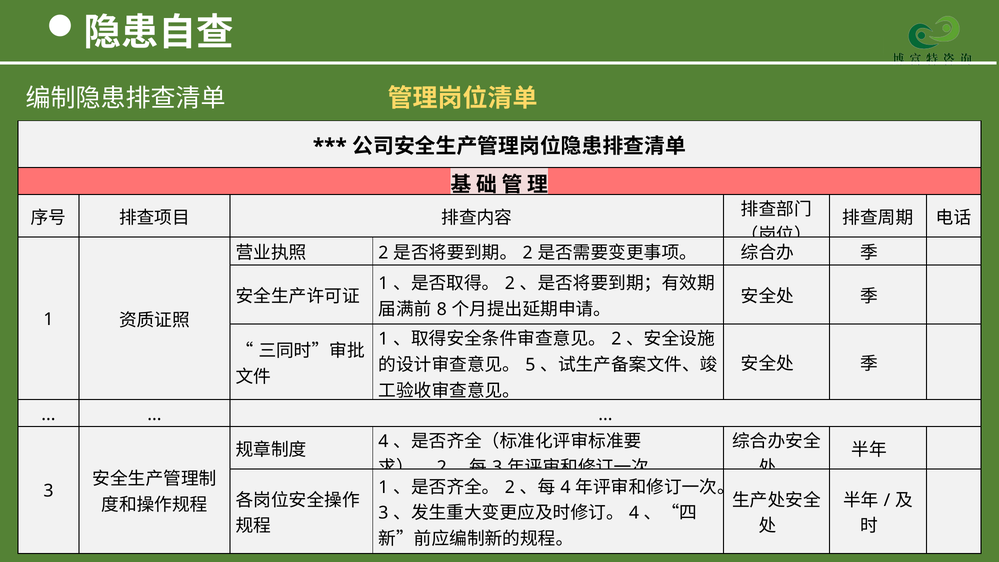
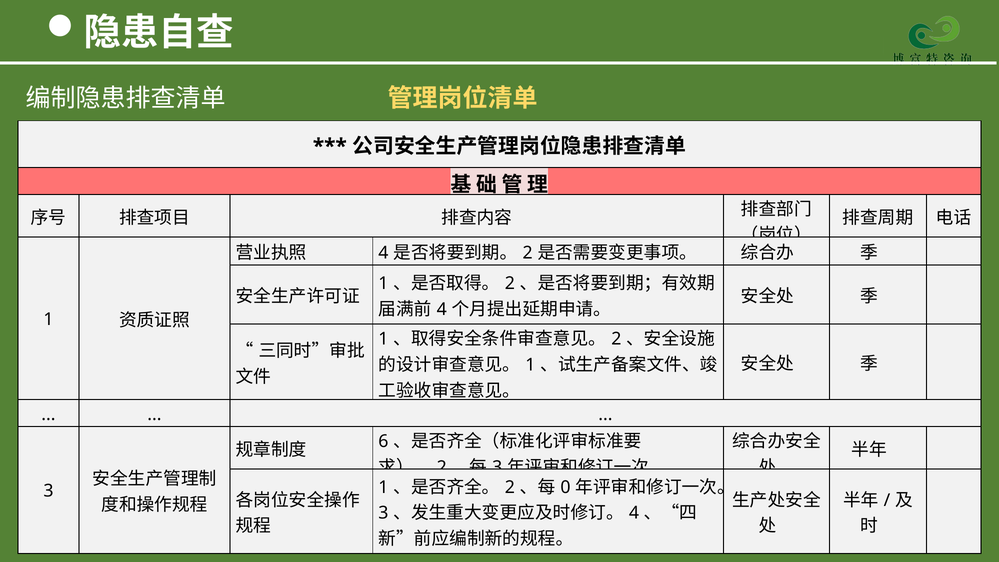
2: 2 -> 4 (383, 253)
8: 8 -> 4 (442, 309)
5: 5 -> 1 (530, 365)
4: 4 -> 6 (383, 441)
4: 4 -> 0 (565, 487)
